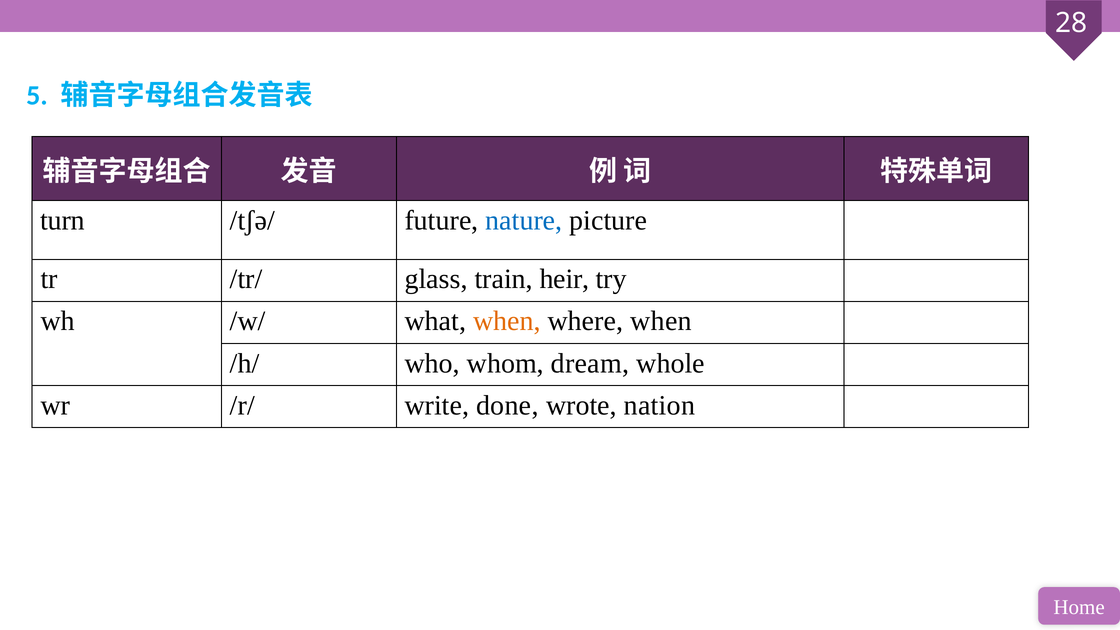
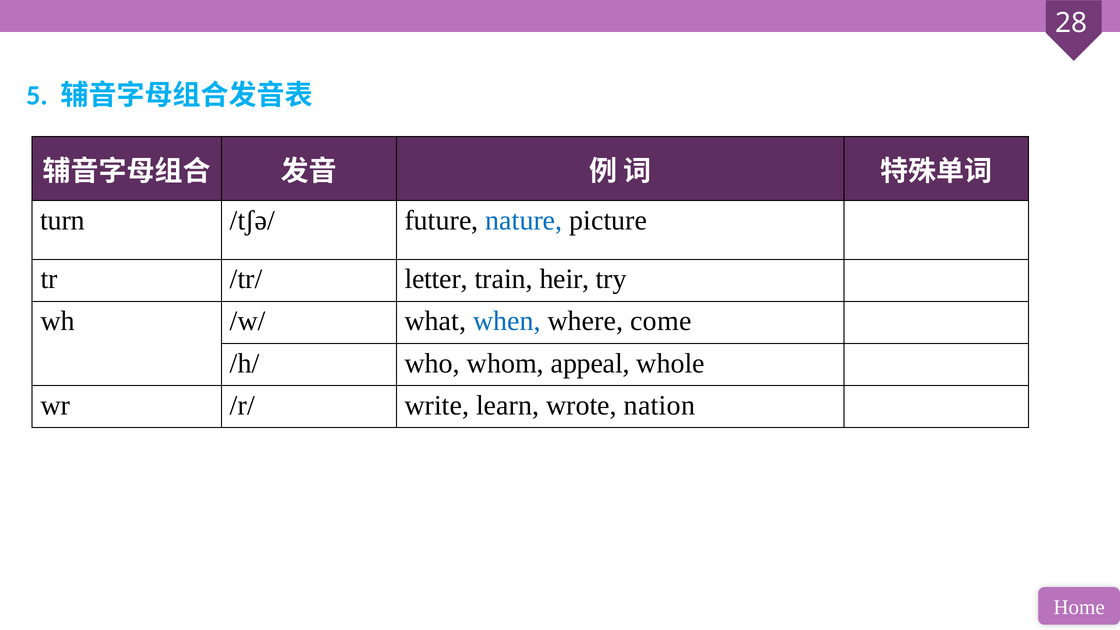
glass: glass -> letter (436, 279)
when colour: orange -> blue (507, 321)
where when: when -> come (661, 321)
dream: dream -> appeal (590, 363)
done: done -> learn (508, 405)
